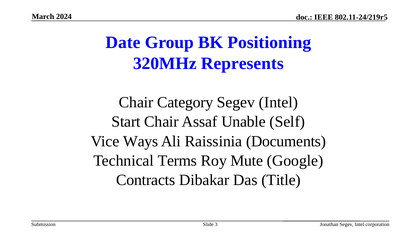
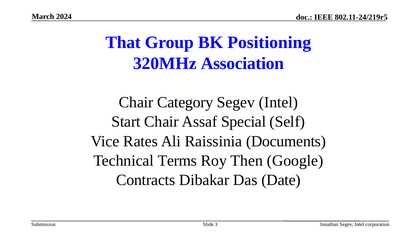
Date: Date -> That (123, 43)
Represents: Represents -> Association (242, 64)
Unable: Unable -> Special (244, 122)
Ways: Ways -> Rates (141, 142)
Mute: Mute -> Then (247, 161)
Title: Title -> Date (281, 181)
